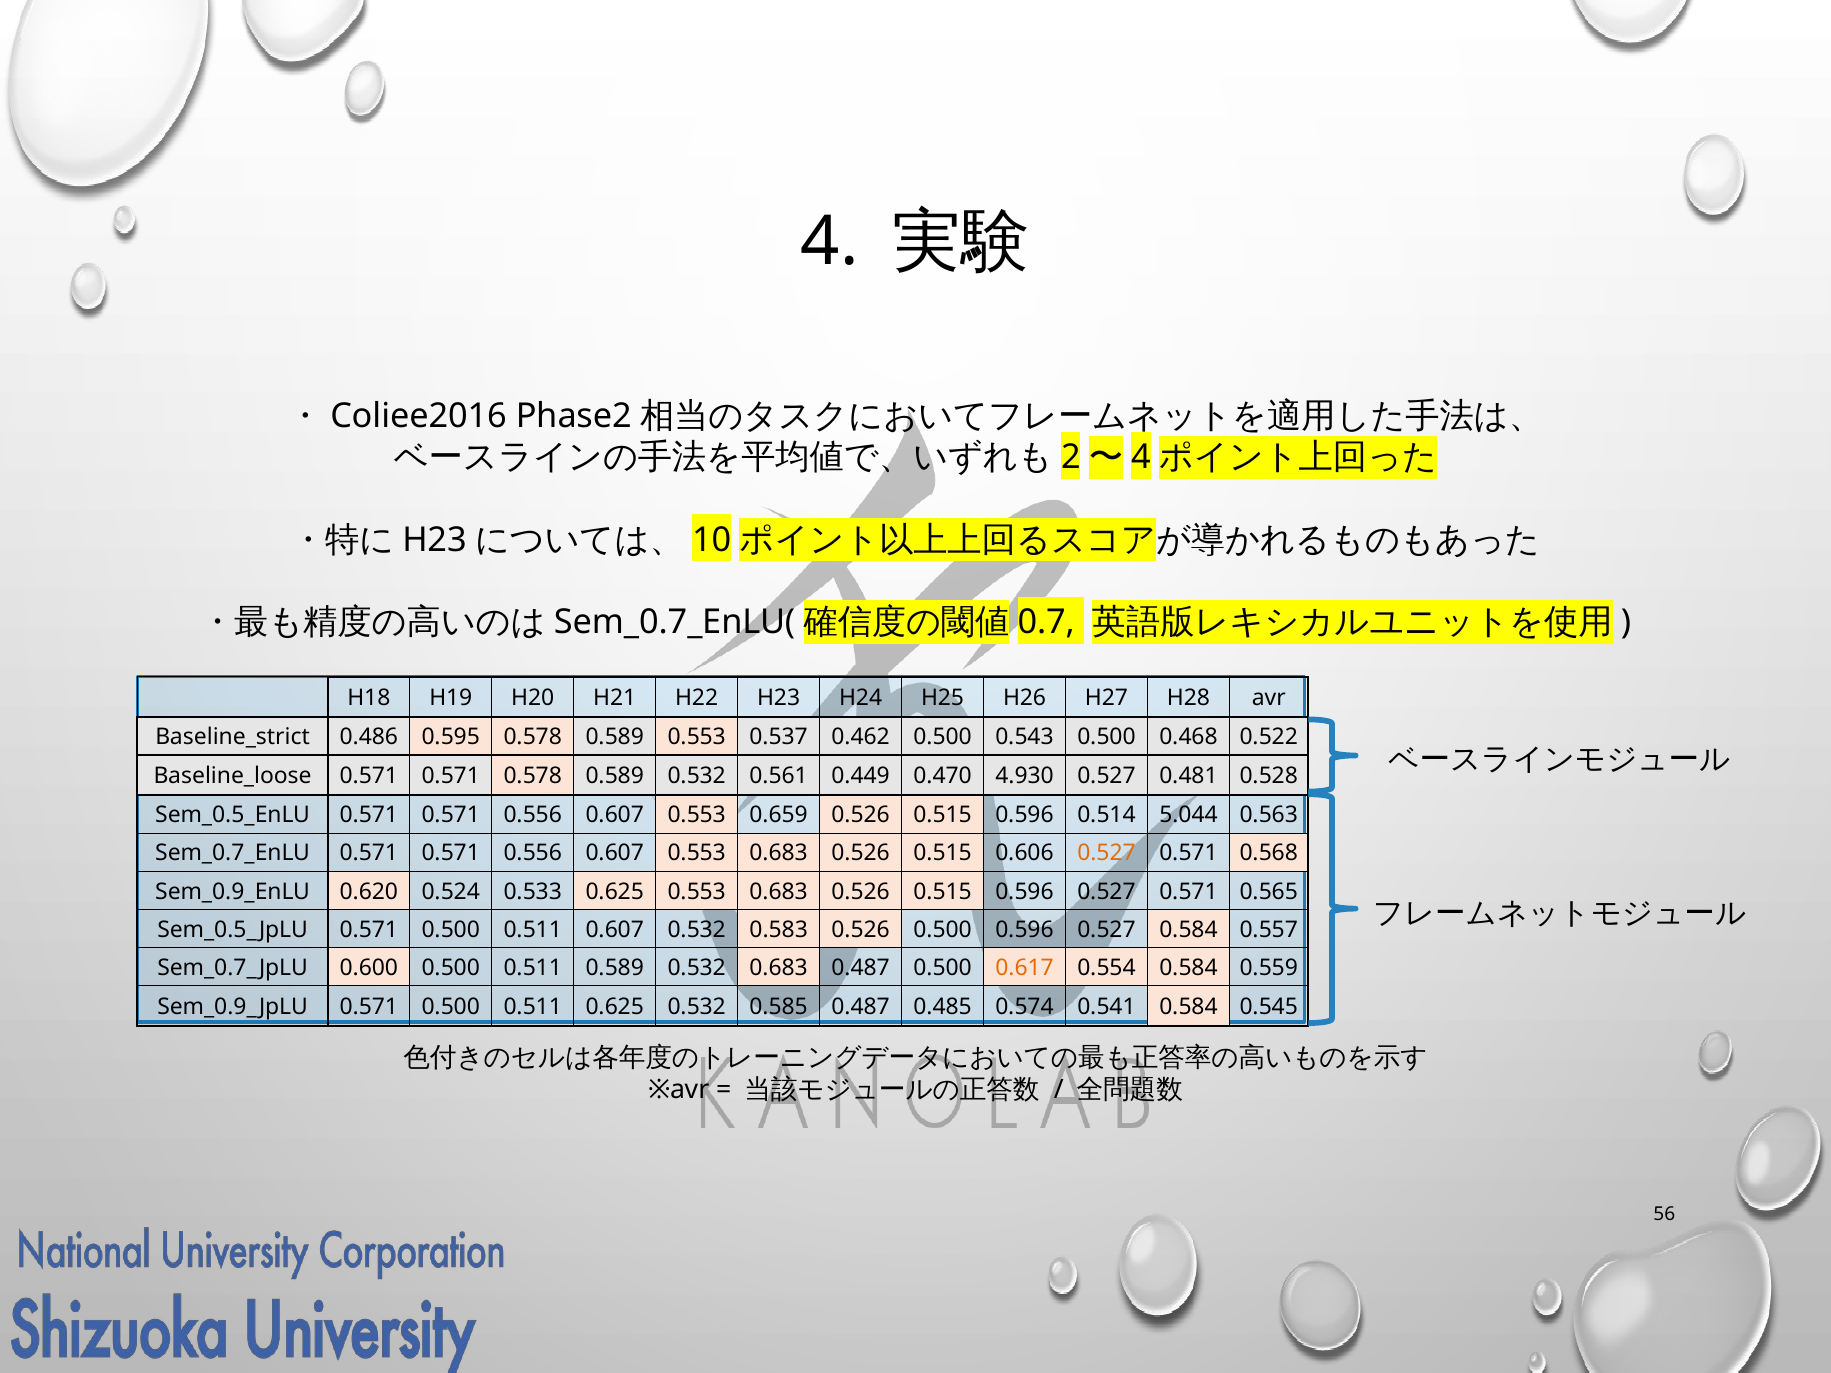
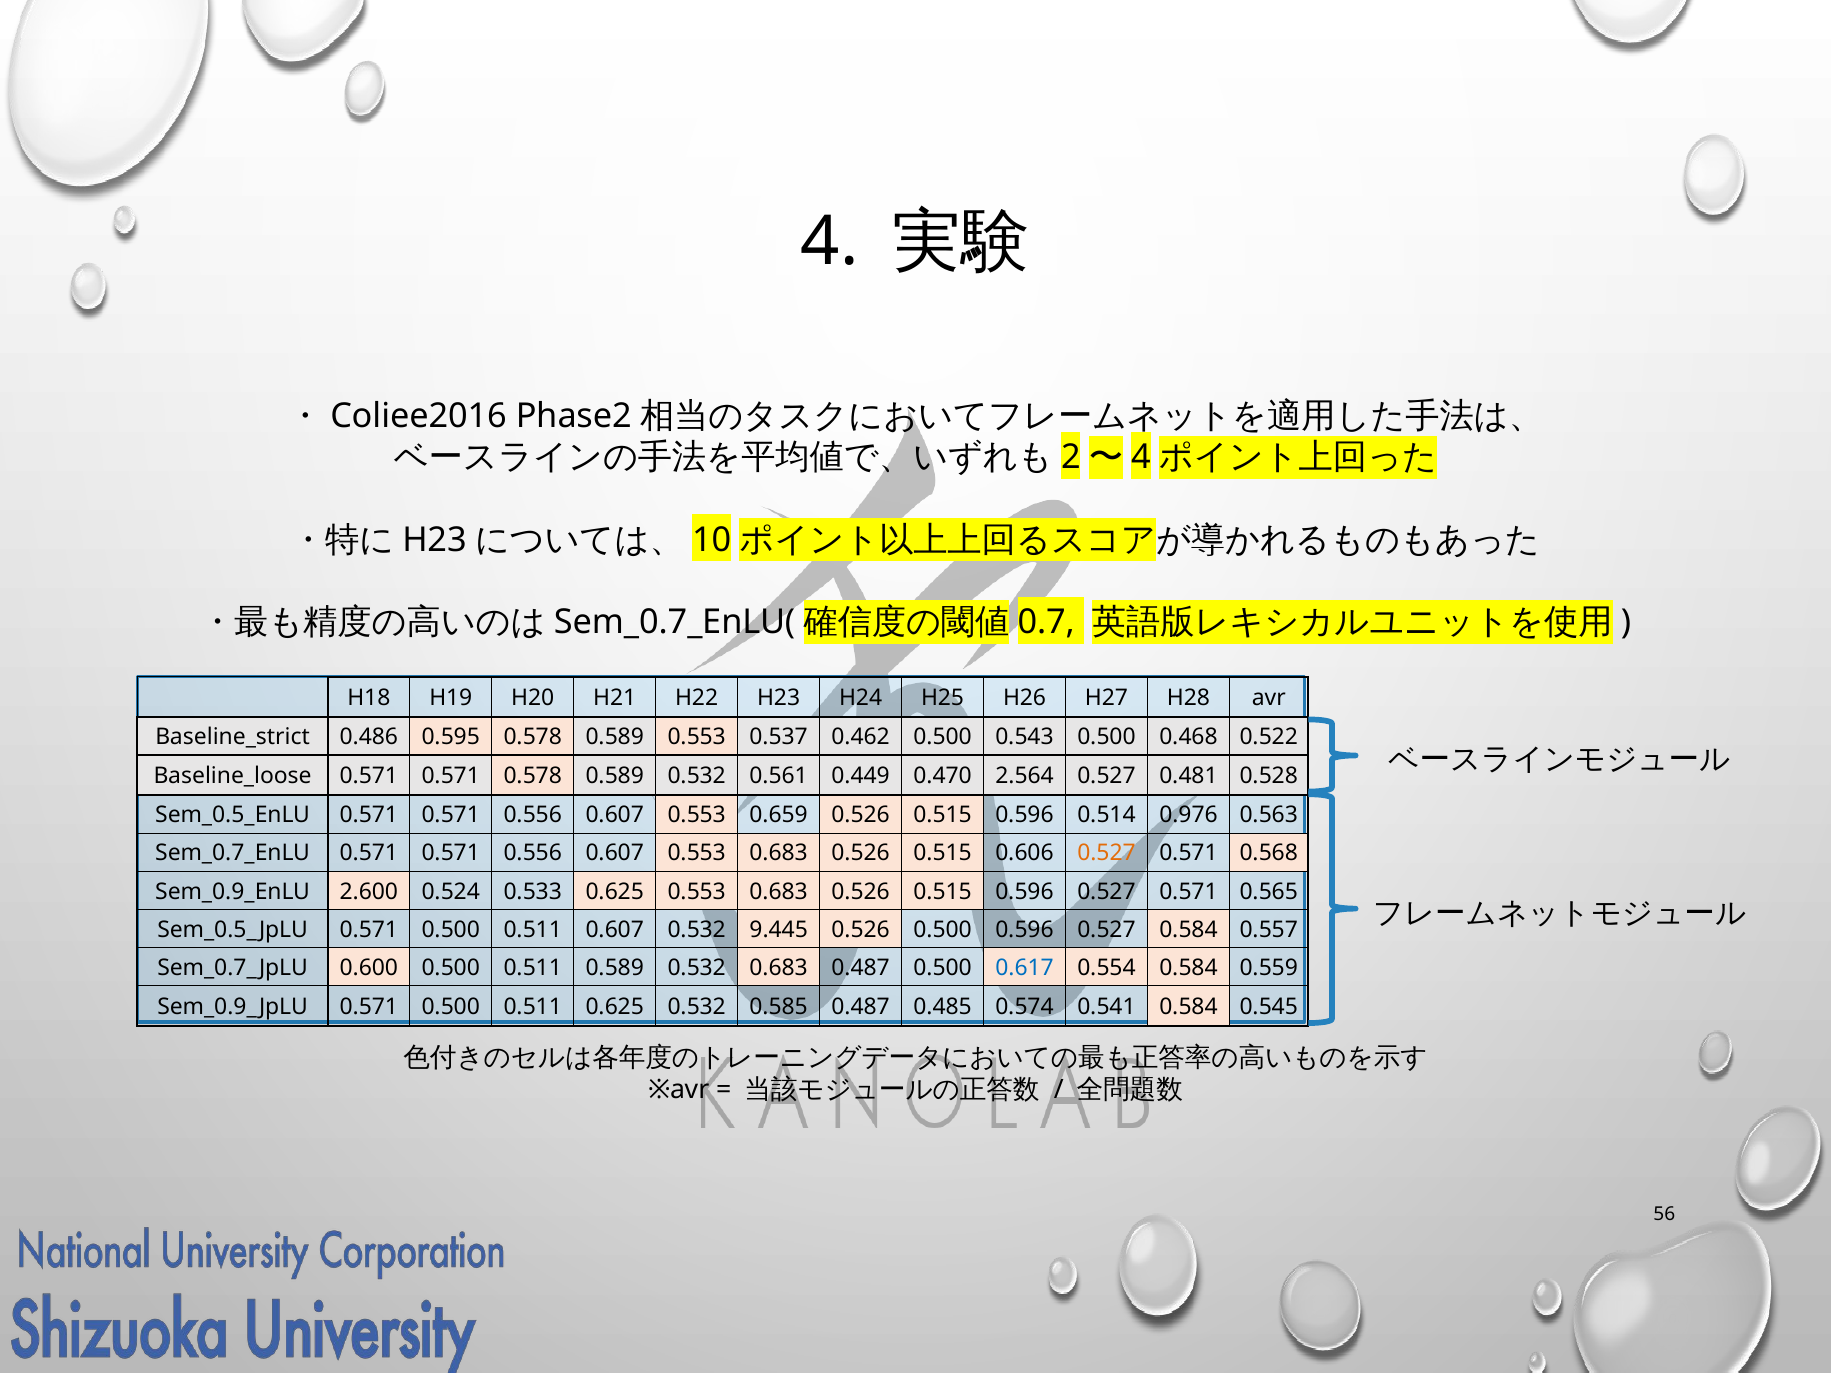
4.930: 4.930 -> 2.564 (1025, 776)
5.044: 5.044 -> 0.976 (1188, 815)
0.620: 0.620 -> 2.600 (369, 892)
0.583: 0.583 -> 9.445 (779, 930)
0.617 colour: orange -> blue (1025, 968)
